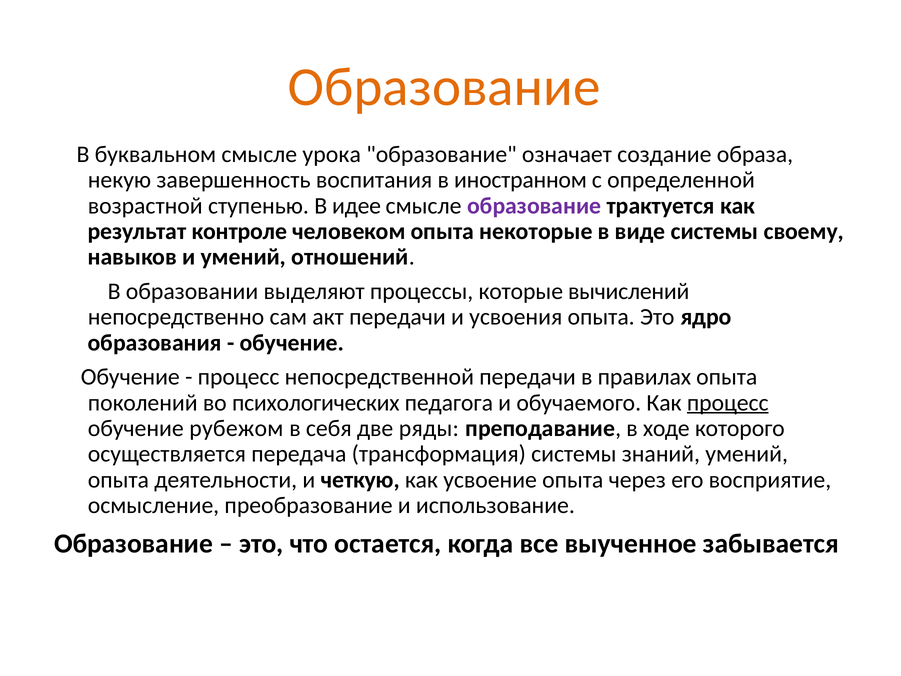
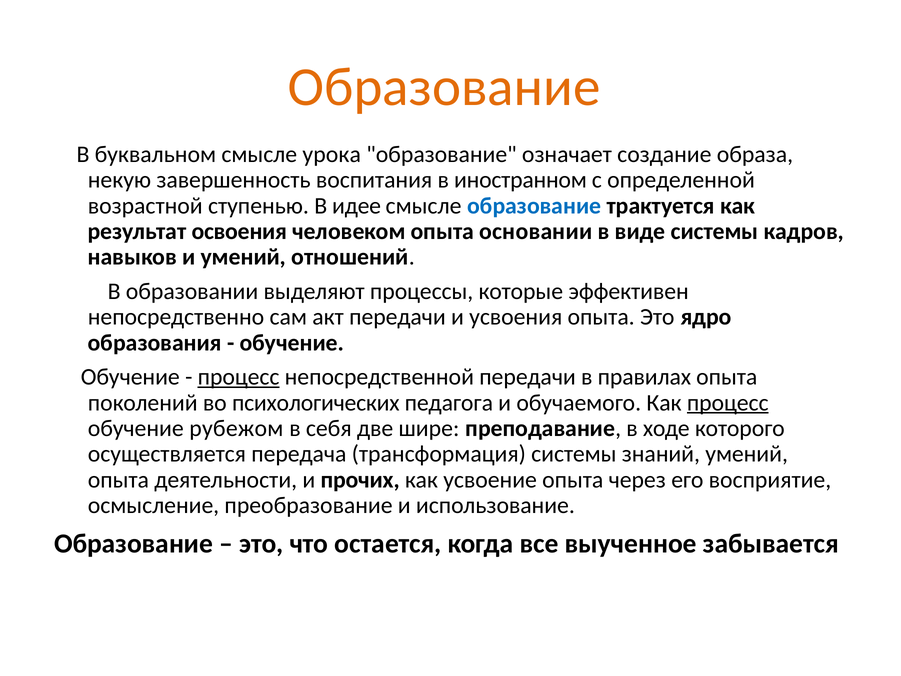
образование colour: purple -> blue (534, 206)
контроле: контроле -> освоения (239, 231)
некоторые: некоторые -> основании (536, 231)
своему: своему -> кадров (804, 231)
вычислений: вычислений -> эффективен (629, 291)
процесс underline: none -> present (239, 377)
ряды: ряды -> шире (429, 428)
четкую: четкую -> прочих (360, 480)
